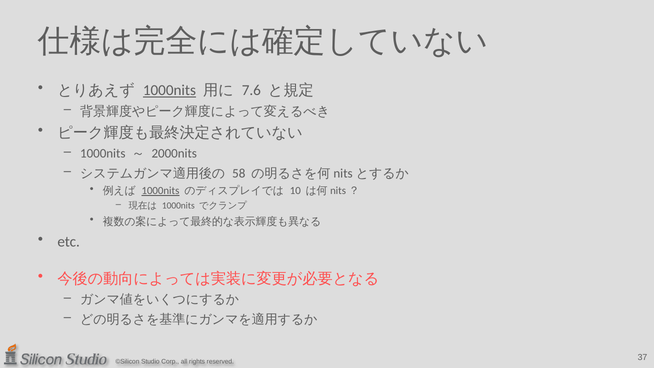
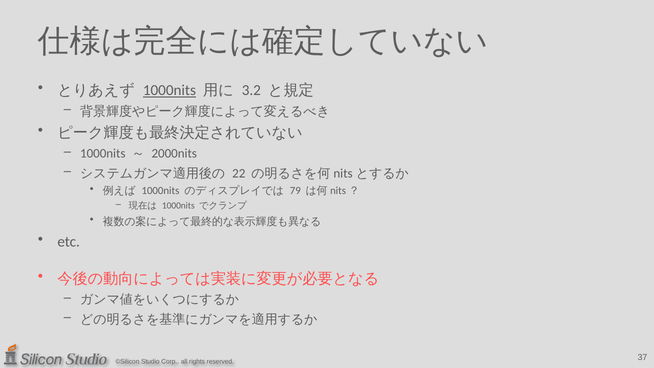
7.6: 7.6 -> 3.2 (251, 90)
58: 58 -> 22 (239, 173)
1000nits underline: present -> none (160, 191)
10: 10 -> 79 (295, 191)
